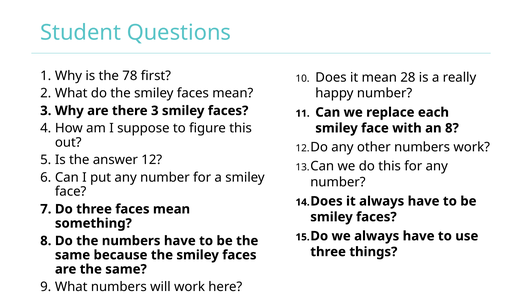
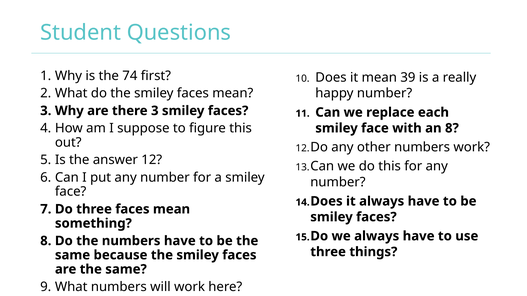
78: 78 -> 74 (130, 76)
28: 28 -> 39 (408, 78)
